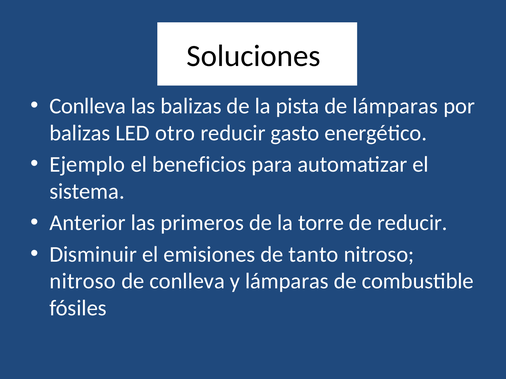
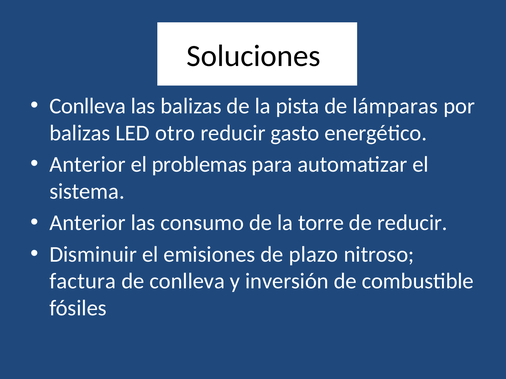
Ejemplo: Ejemplo -> Anterior (87, 165)
beneficios: beneficios -> problemas (199, 165)
primeros: primeros -> consumo (202, 223)
tanto: tanto -> plazo (313, 255)
nitroso: nitroso -> factura (83, 282)
y lámparas: lámparas -> inversión (287, 282)
